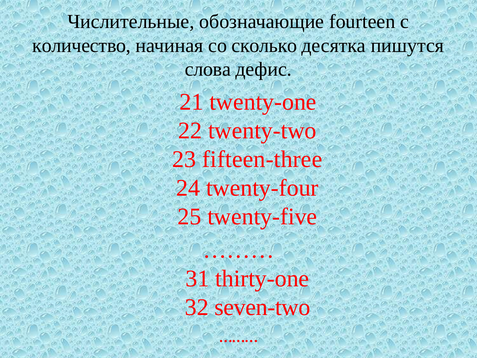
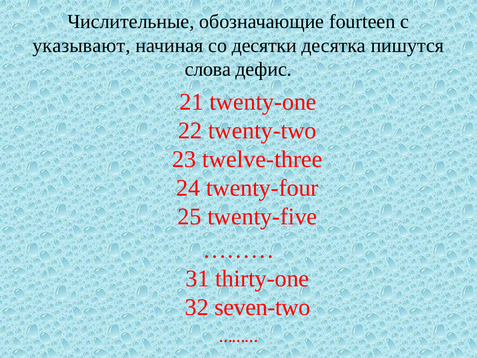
количество: количество -> указывают (81, 46)
сколько: сколько -> десятки (264, 46)
fifteen-three: fifteen-three -> twelve-three (262, 159)
